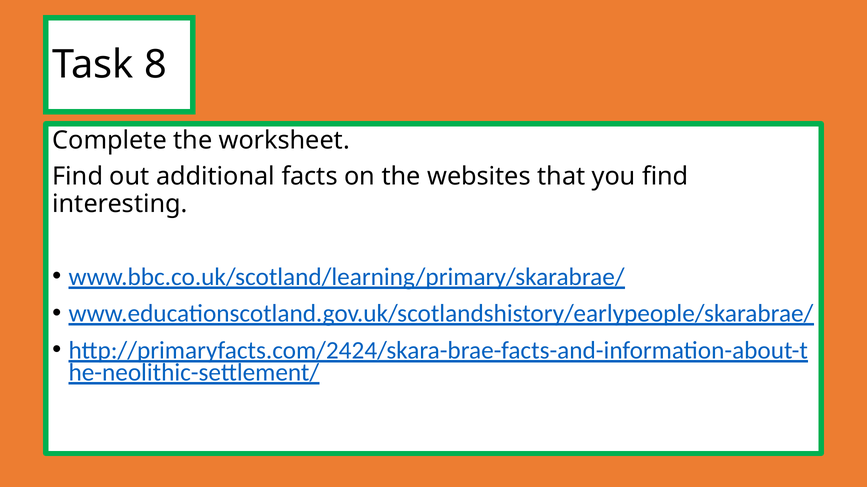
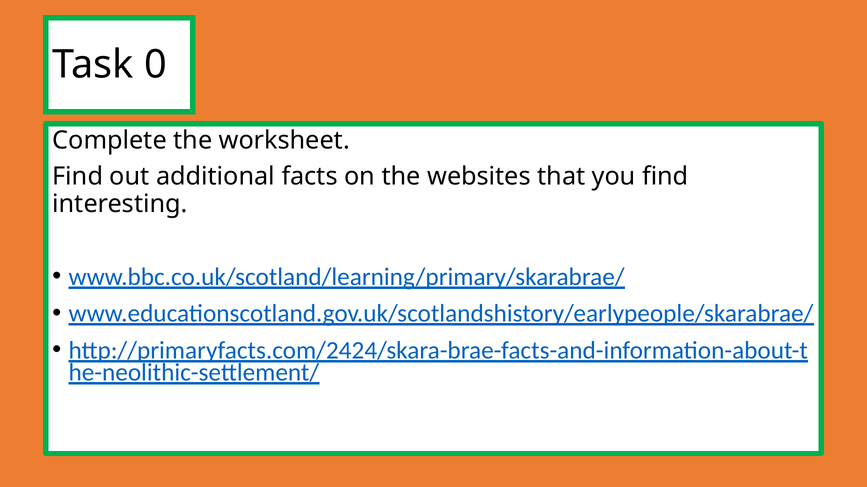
8: 8 -> 0 (155, 65)
